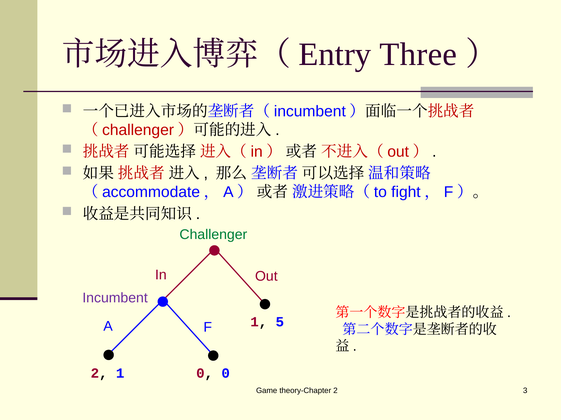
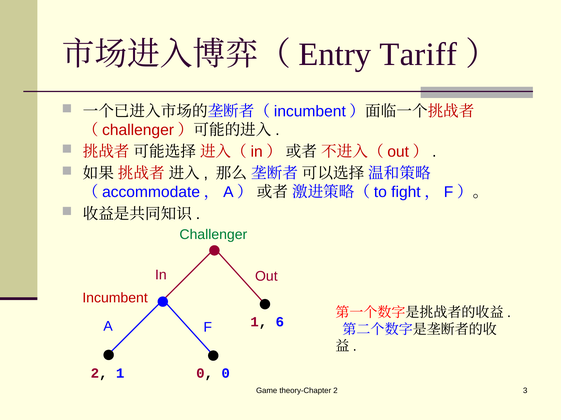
Three: Three -> Tariff (418, 54)
Incumbent colour: purple -> red (115, 299)
5: 5 -> 6 (280, 322)
